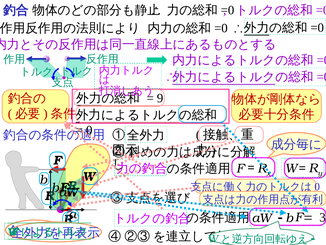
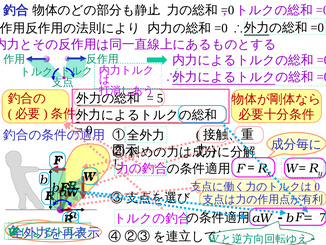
9: 9 -> 5 (160, 98)
3: 3 -> 7 (323, 217)
